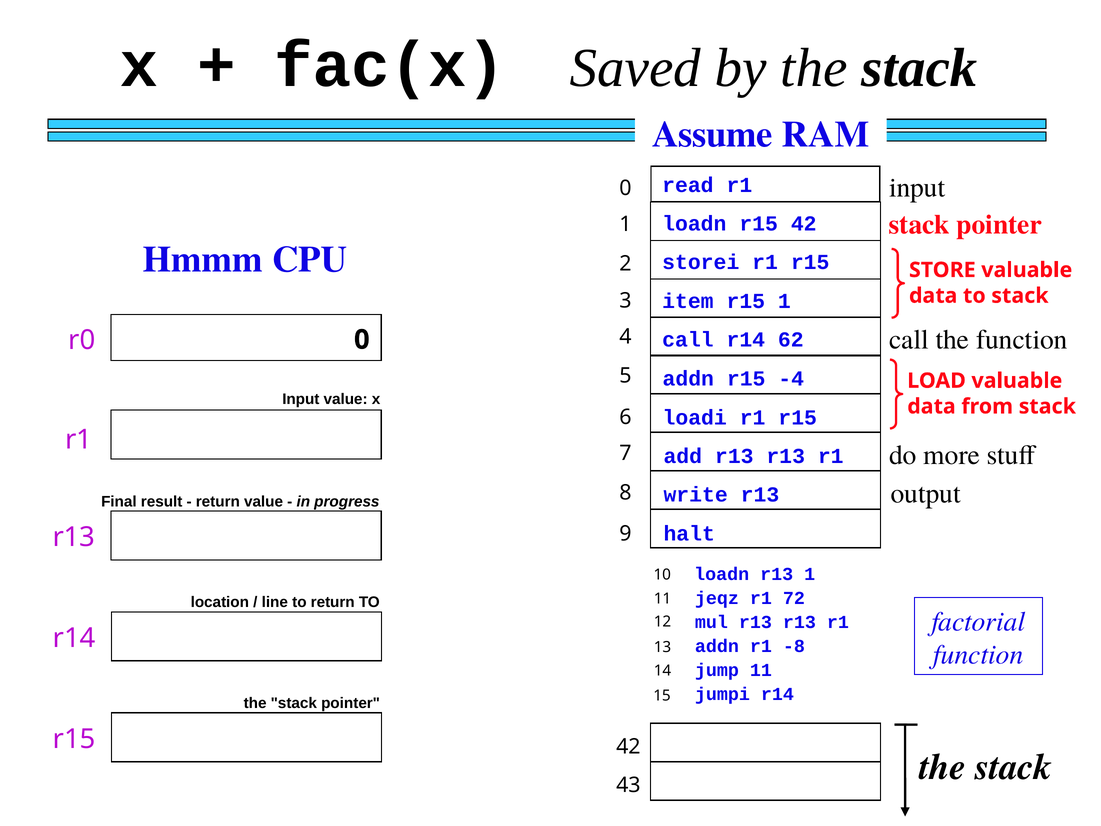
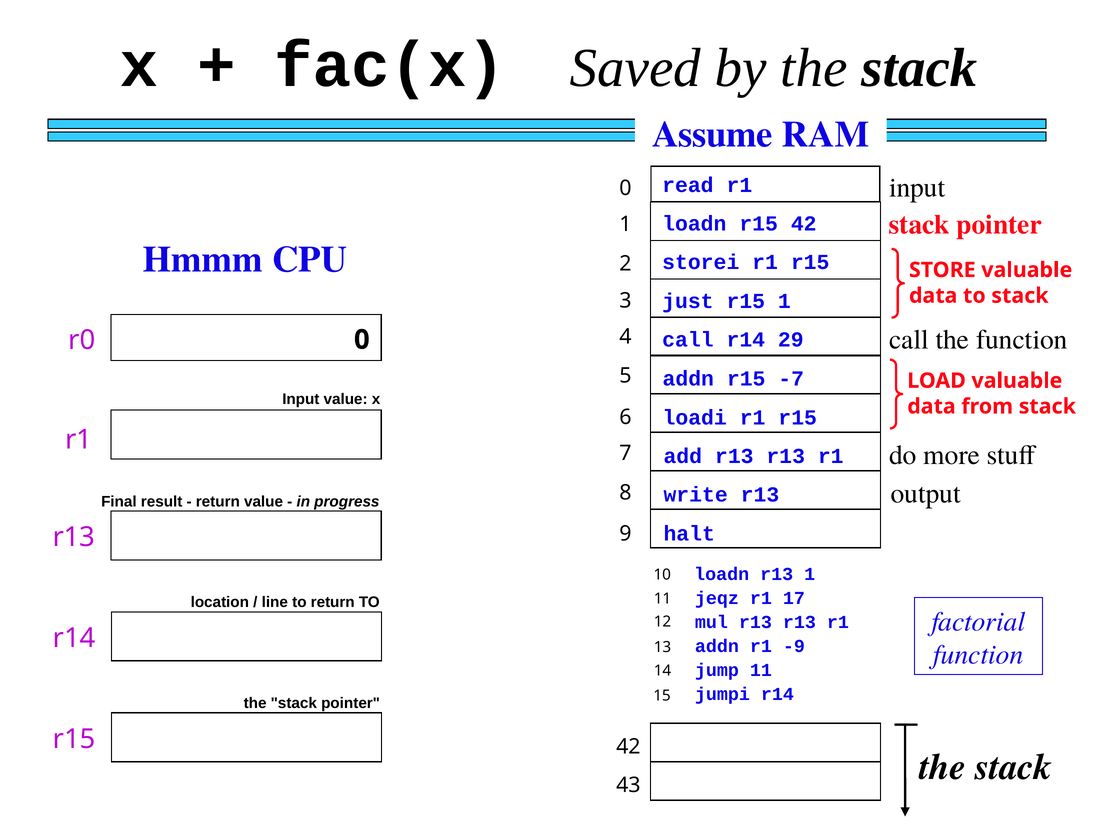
item: item -> just (688, 301)
62: 62 -> 29 (791, 340)
-4: -4 -> -7 (791, 379)
72: 72 -> 17 (794, 598)
-8: -8 -> -9 (794, 646)
